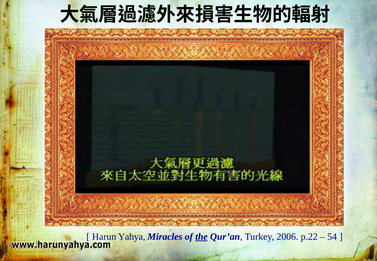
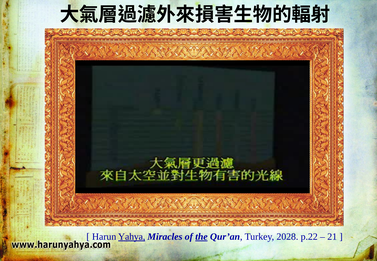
Yahya underline: none -> present (132, 237)
2006: 2006 -> 2028 (287, 237)
54: 54 -> 21 (332, 237)
